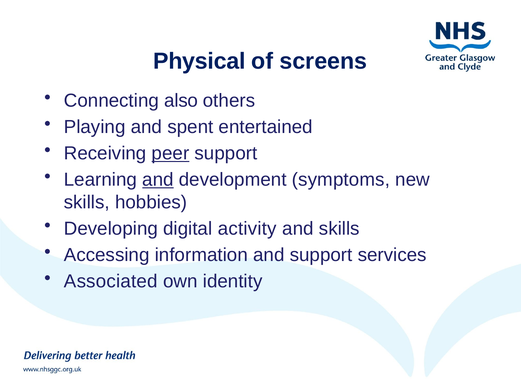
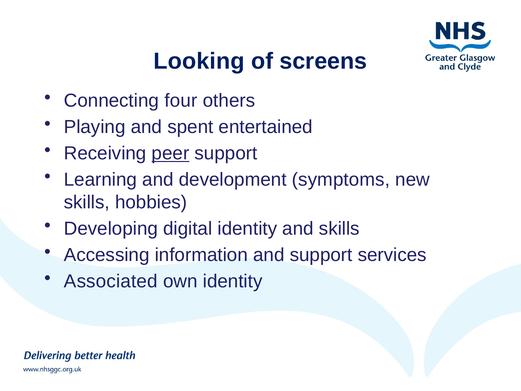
Physical: Physical -> Looking (199, 61)
also: also -> four (181, 101)
and underline: present -> none (158, 180)
digital activity: activity -> identity (247, 228)
